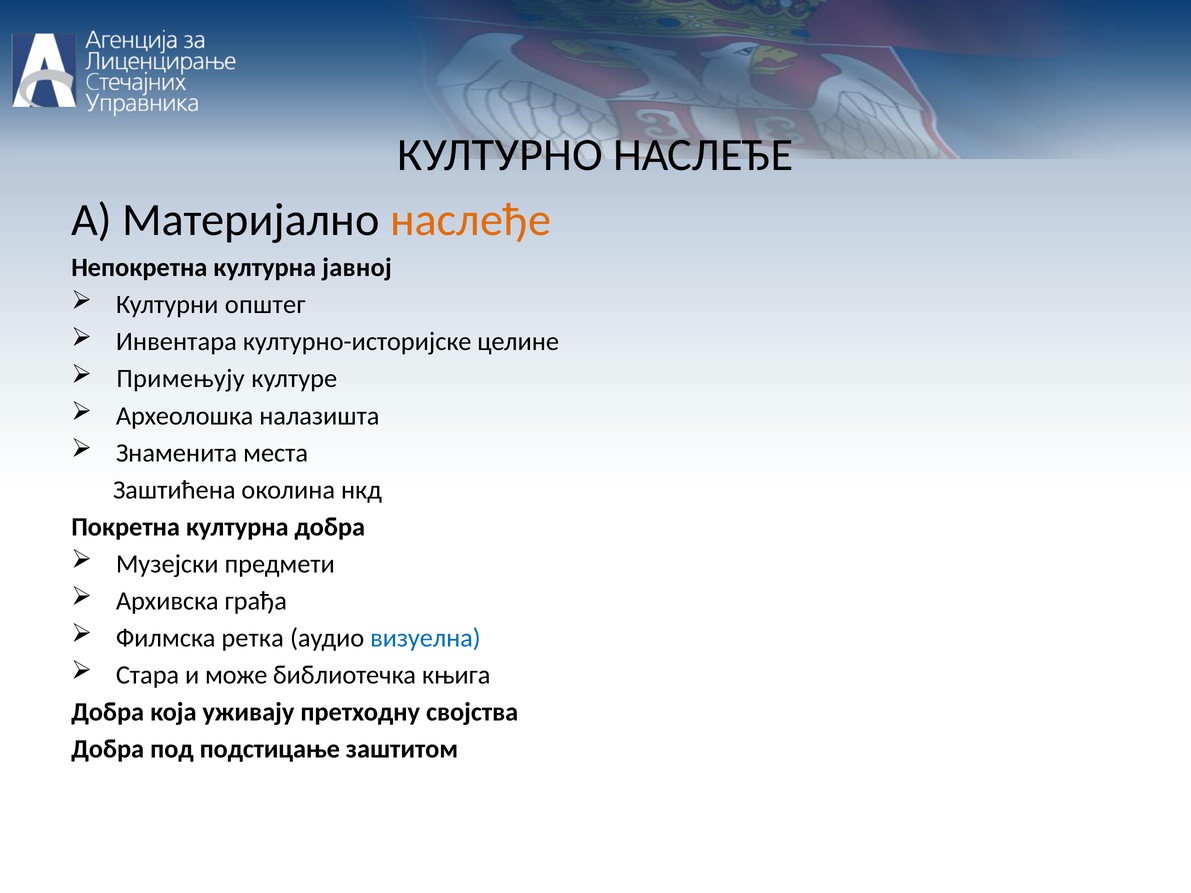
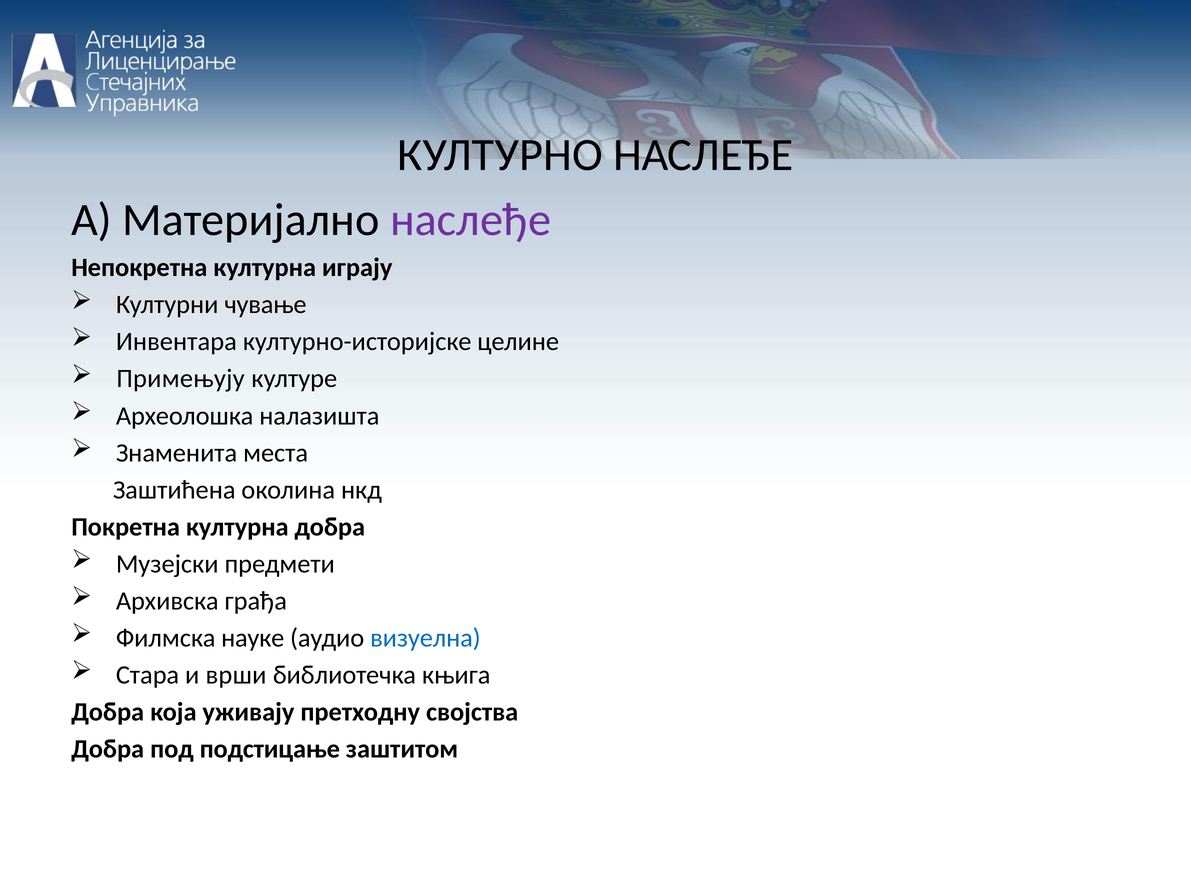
наслеђе colour: orange -> purple (471, 220)
јавној: јавној -> играју (357, 268)
општег: општег -> чување (265, 305)
ретка: ретка -> науке (253, 638)
може: може -> врши (236, 675)
